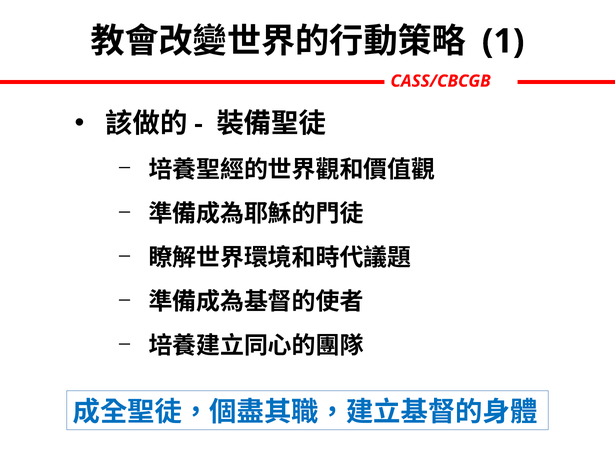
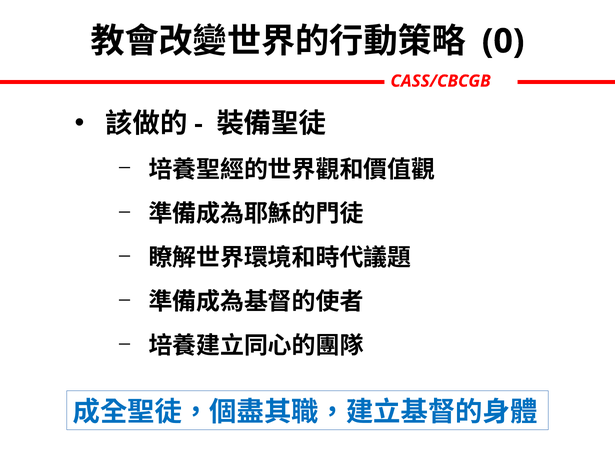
1: 1 -> 0 (503, 41)
